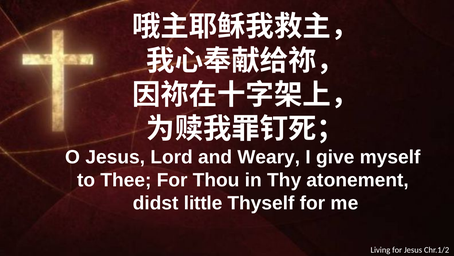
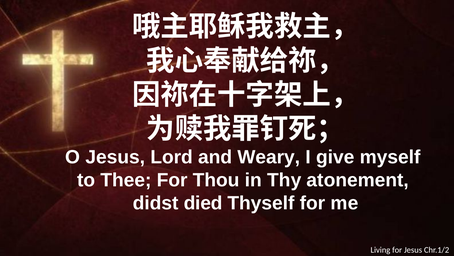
little: little -> died (203, 203)
